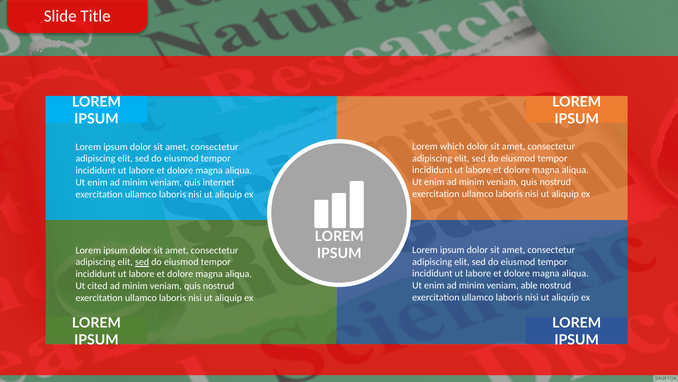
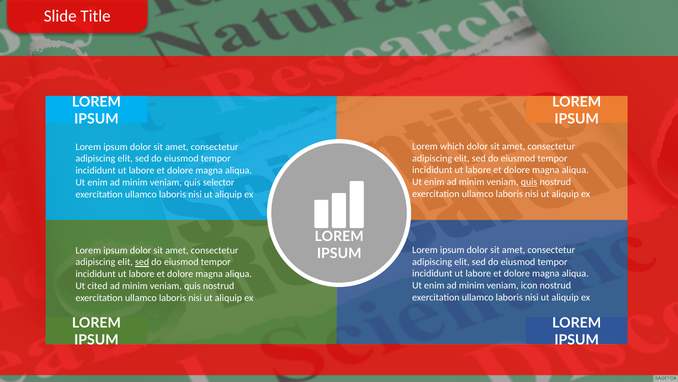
quis underline: none -> present (529, 182)
internet: internet -> selector (219, 182)
able: able -> icon (529, 285)
